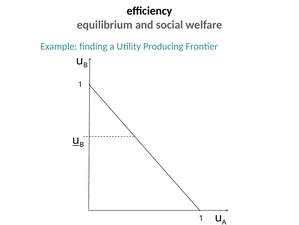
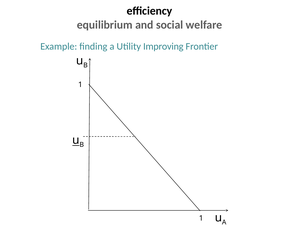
Producing: Producing -> Improving (163, 46)
